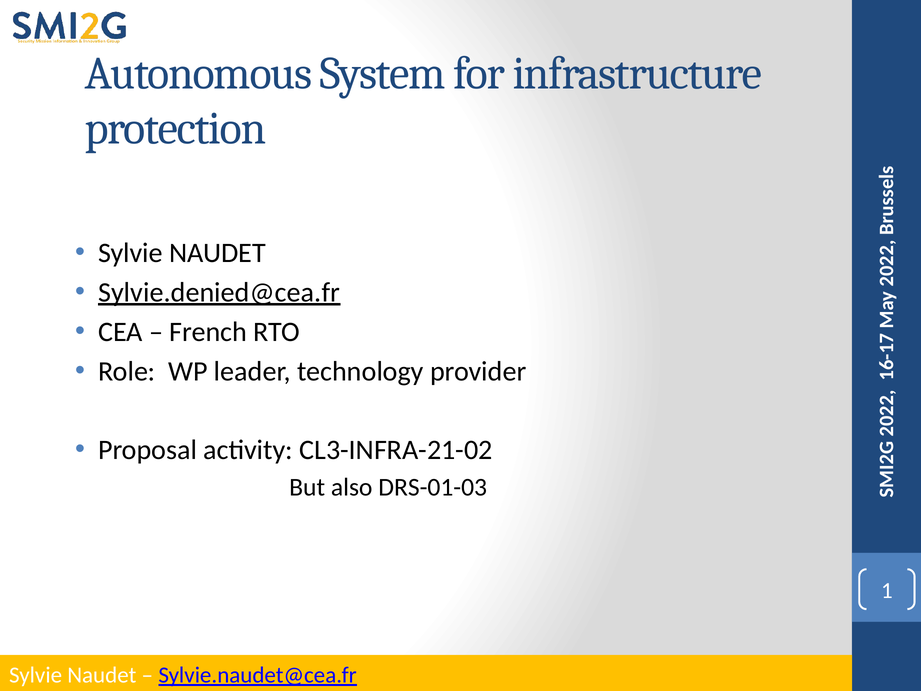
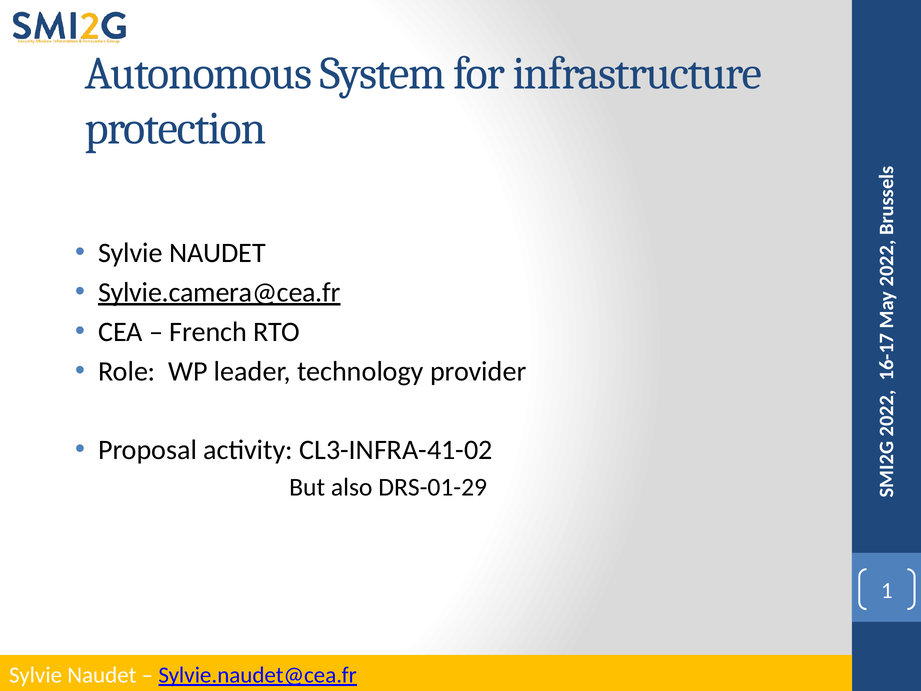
Sylvie.denied@cea.fr: Sylvie.denied@cea.fr -> Sylvie.camera@cea.fr (219, 292)
CL3-INFRA-21-02: CL3-INFRA-21-02 -> CL3-INFRA-41-02 (396, 450)
DRS-01-03: DRS-01-03 -> DRS-01-29 (433, 487)
